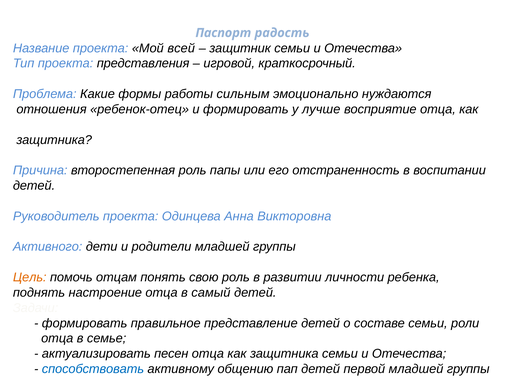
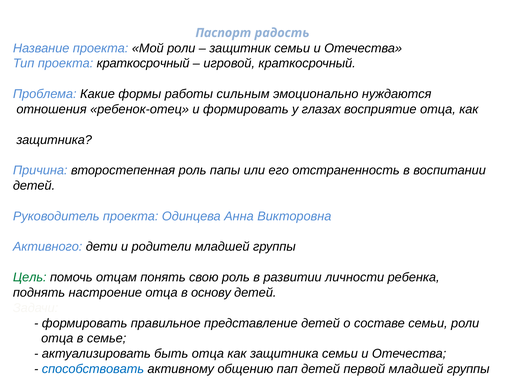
Мой всей: всей -> роли (181, 48)
проекта представления: представления -> краткосрочный (143, 63)
лучше: лучше -> глазах (321, 109)
Цель colour: orange -> green (30, 277)
самый: самый -> основу (211, 292)
песен: песен -> быть (171, 354)
